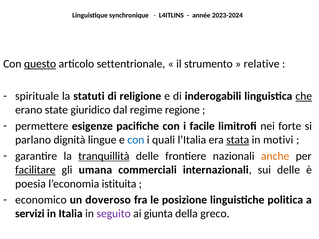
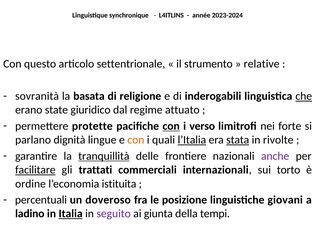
questo underline: present -> none (40, 64)
spirituale: spirituale -> sovranità (37, 96)
statuti: statuti -> basata (89, 96)
regione: regione -> attuato (182, 110)
esigenze: esigenze -> protette (92, 126)
con underline: none -> present (171, 126)
facile: facile -> verso (202, 126)
con colour: blue -> orange (136, 140)
l’Italia underline: none -> present (192, 140)
motivi: motivi -> rivolte (278, 140)
anche colour: orange -> purple (275, 156)
umana: umana -> trattati (95, 170)
sui delle: delle -> torto (289, 170)
poesia: poesia -> ordine (30, 184)
economico: economico -> percentuali (41, 200)
politica: politica -> giovani (285, 200)
servizi: servizi -> ladino (30, 214)
Italia underline: none -> present (71, 214)
greco: greco -> tempi (215, 214)
